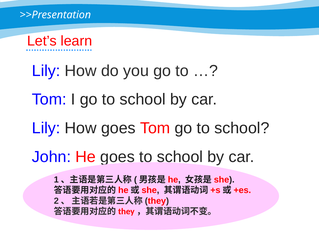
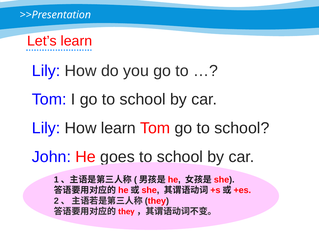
How goes: goes -> learn (118, 128)
